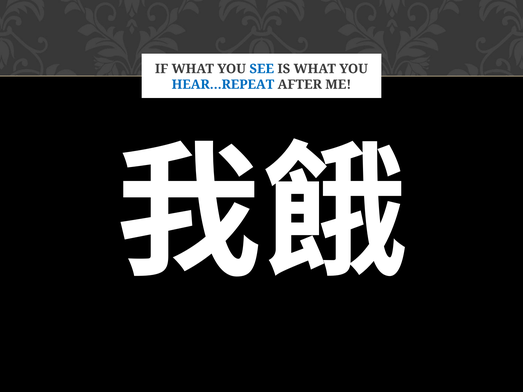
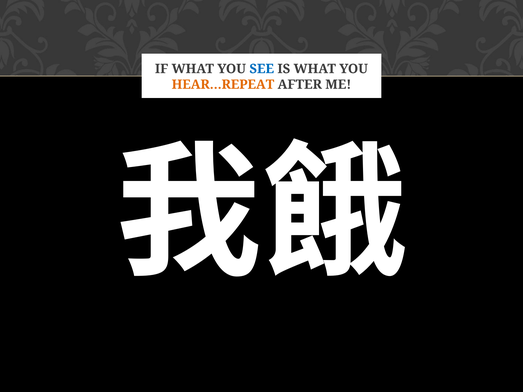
HEAR…REPEAT colour: blue -> orange (223, 85)
